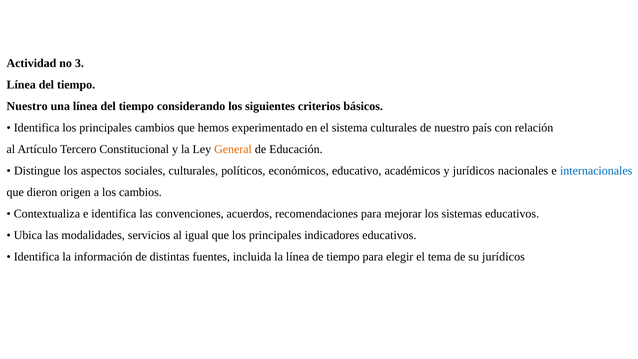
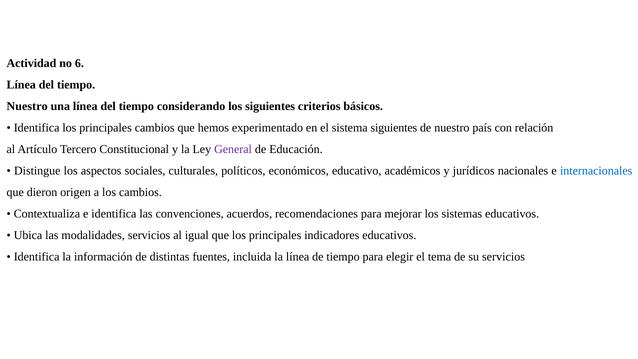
3: 3 -> 6 (79, 63)
sistema culturales: culturales -> siguientes (394, 128)
General colour: orange -> purple (233, 149)
su jurídicos: jurídicos -> servicios (504, 257)
